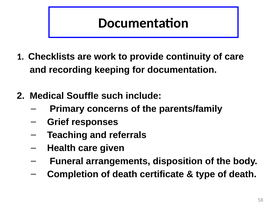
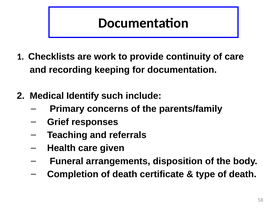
Souffle: Souffle -> Identify (83, 96)
